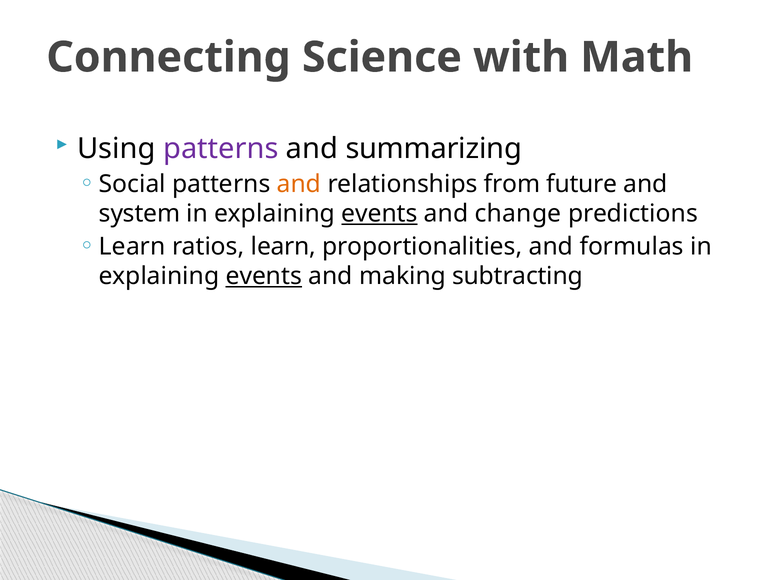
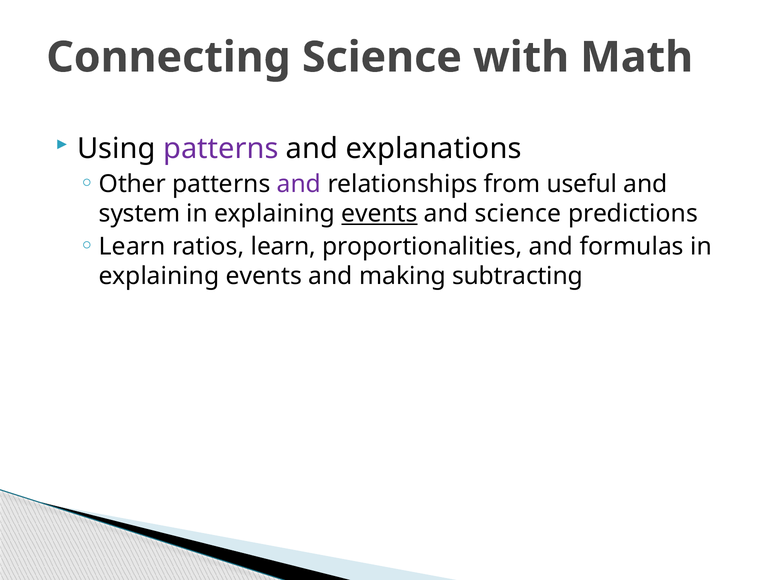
summarizing: summarizing -> explanations (434, 149)
Social: Social -> Other (132, 184)
and colour: orange -> purple (299, 184)
future: future -> useful (582, 184)
and change: change -> science (518, 214)
events underline: present -> none (264, 277)
